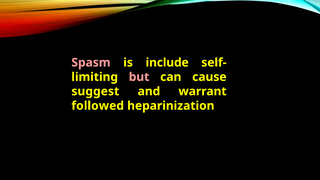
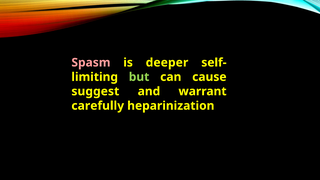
include: include -> deeper (167, 63)
but colour: pink -> light green (139, 77)
followed: followed -> carefully (98, 106)
